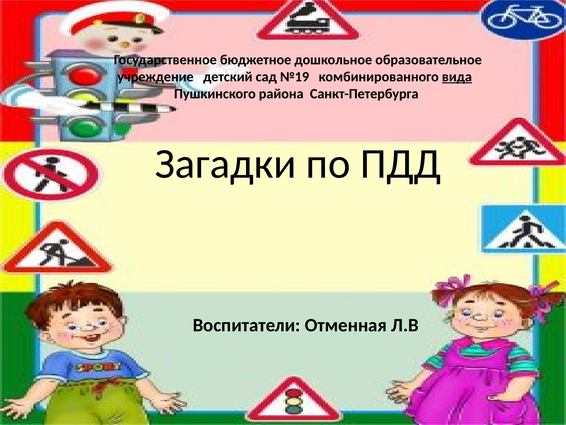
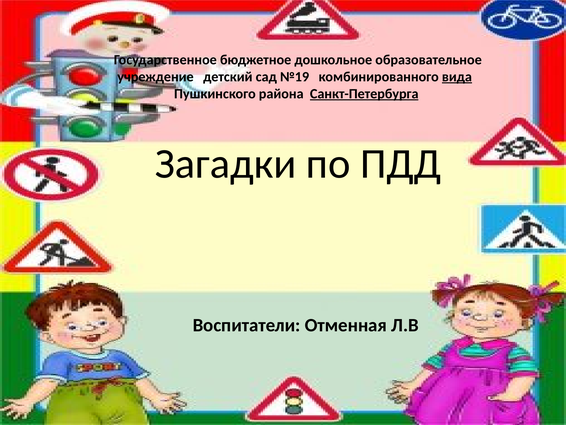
Санкт-Петербурга underline: none -> present (364, 94)
